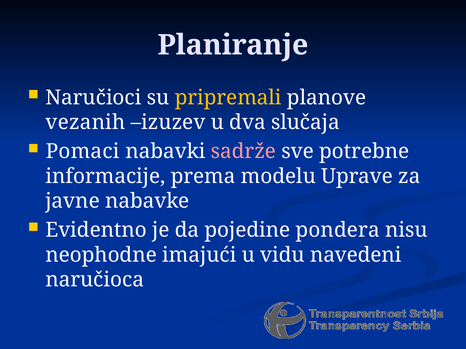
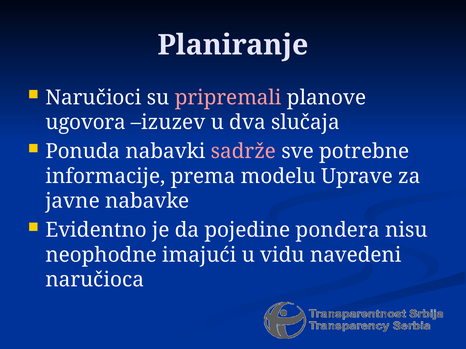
pripremali colour: yellow -> pink (228, 98)
vezanih: vezanih -> ugovora (86, 123)
Pomaci: Pomaci -> Ponuda (83, 152)
